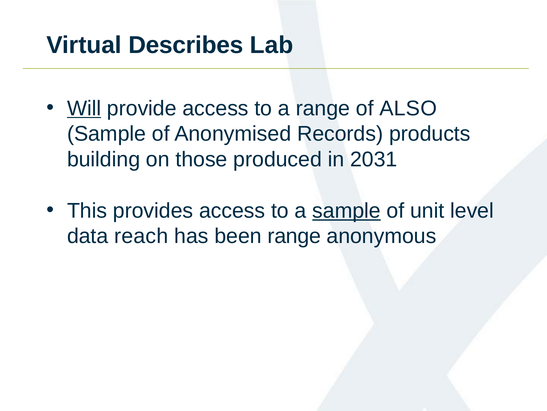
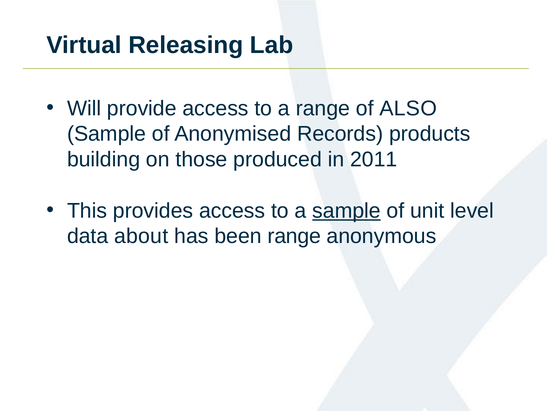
Describes: Describes -> Releasing (186, 45)
Will underline: present -> none (84, 108)
2031: 2031 -> 2011 (374, 159)
reach: reach -> about (141, 236)
